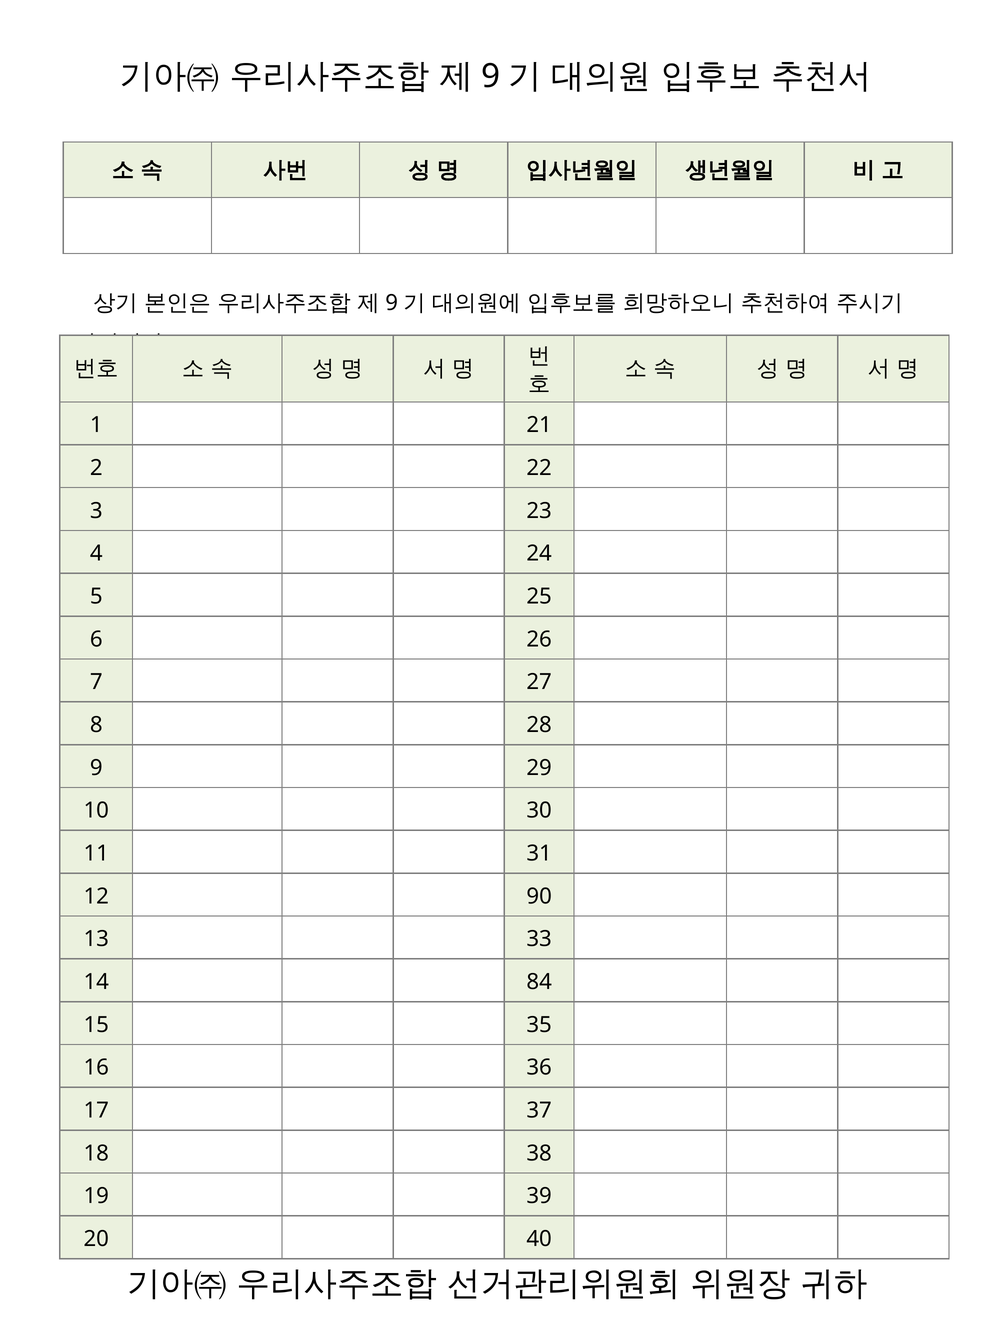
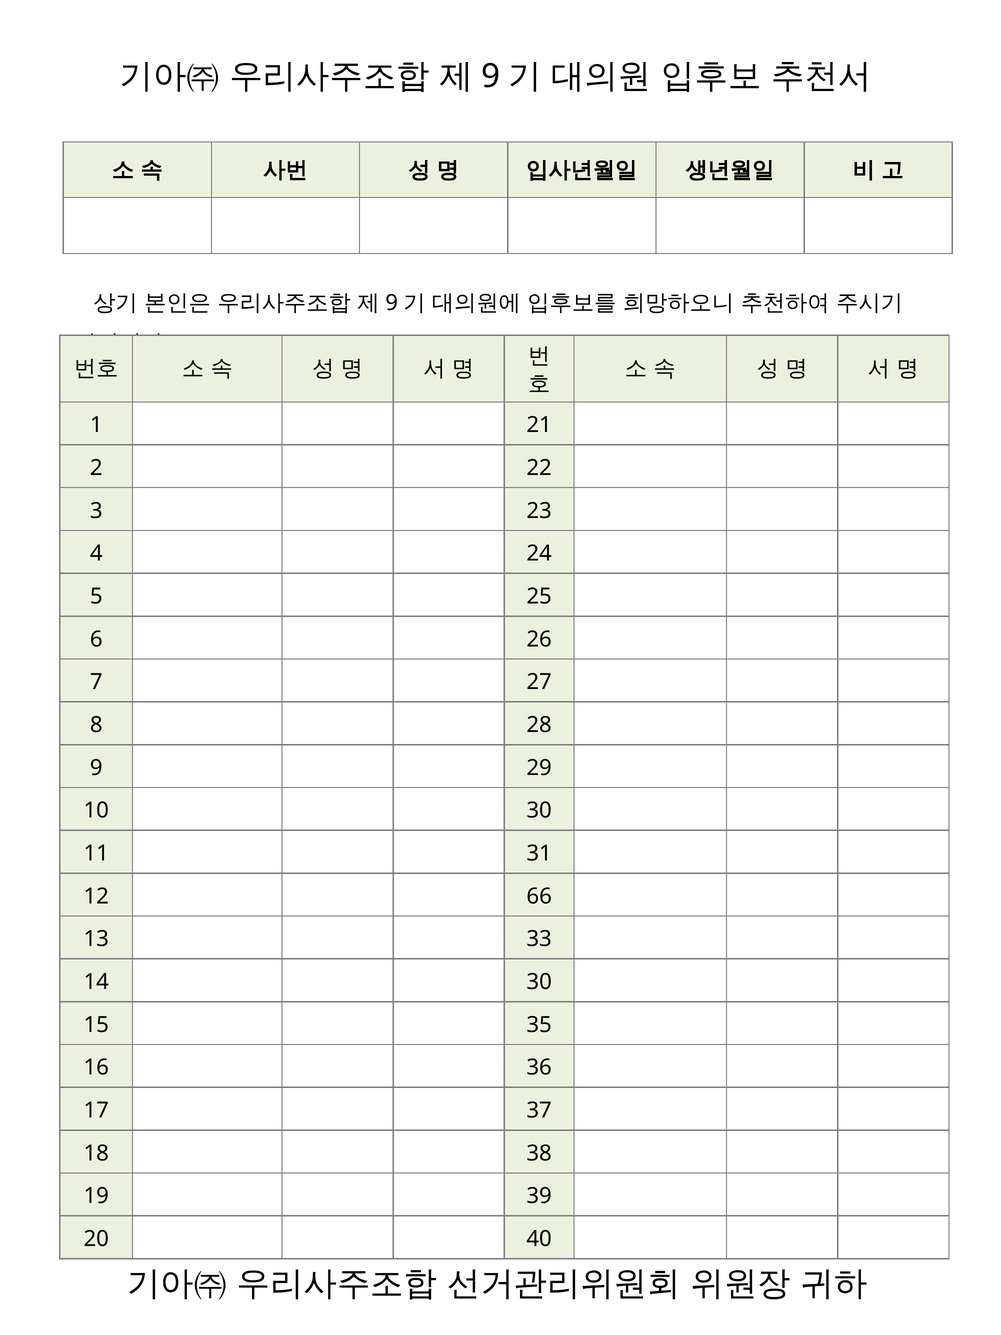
90: 90 -> 66 (539, 896)
14 84: 84 -> 30 (539, 982)
